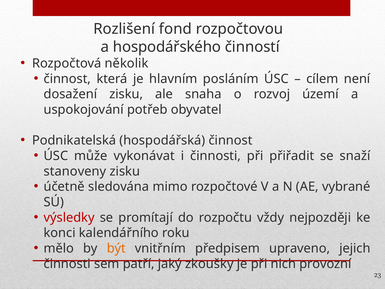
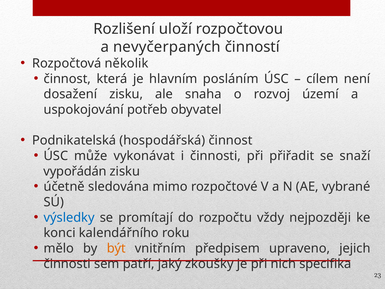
fond: fond -> uloží (175, 29)
hospodářského: hospodářského -> nevyčerpaných (167, 47)
stanoveny: stanoveny -> vypořádán (75, 171)
výsledky colour: red -> blue (69, 217)
provozní: provozní -> specifika (325, 264)
